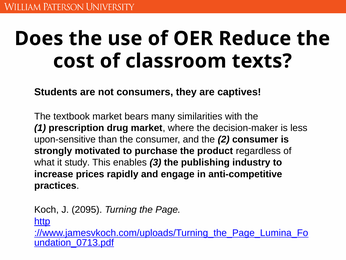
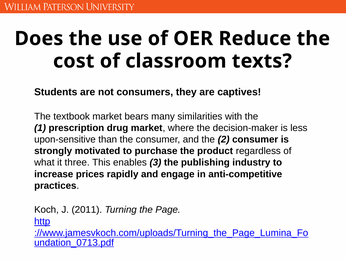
study: study -> three (77, 162)
2095: 2095 -> 2011 (87, 209)
